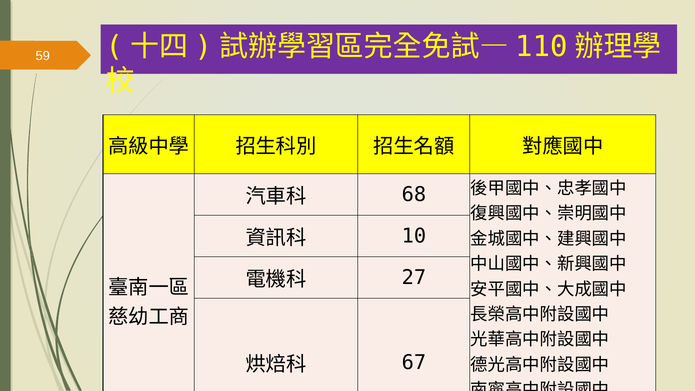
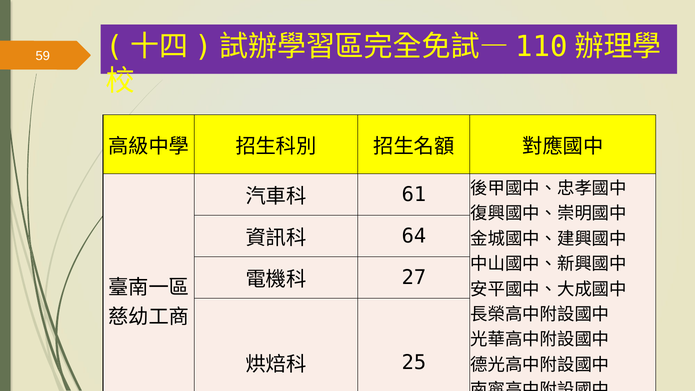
68: 68 -> 61 (414, 195)
10: 10 -> 64 (414, 236)
67: 67 -> 25 (414, 362)
